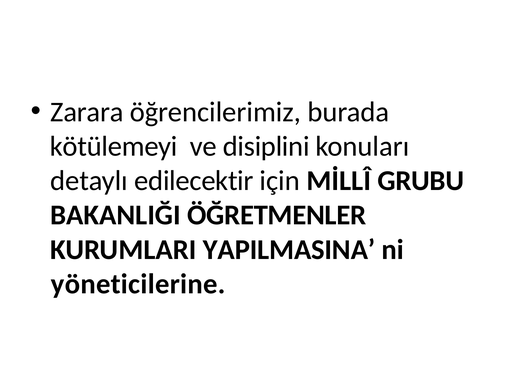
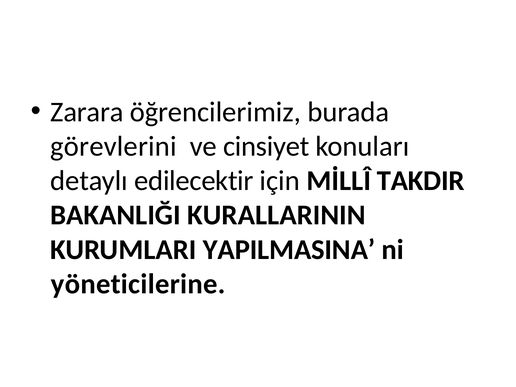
kötülemeyi: kötülemeyi -> görevlerini (114, 146)
disiplini: disiplini -> cinsiyet (266, 146)
GRUBU: GRUBU -> TAKDIR (421, 181)
ÖĞRETMENLER: ÖĞRETMENLER -> KURALLARININ (277, 215)
